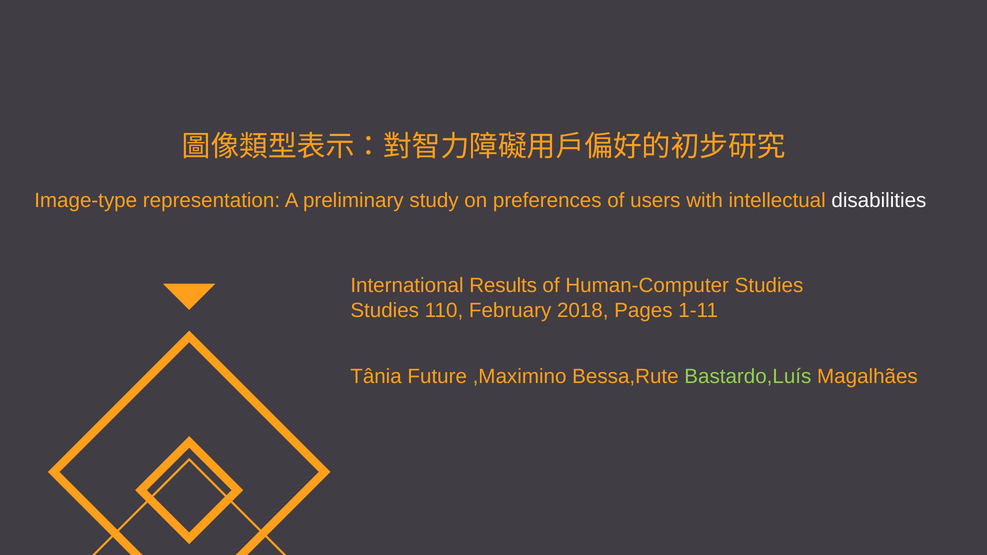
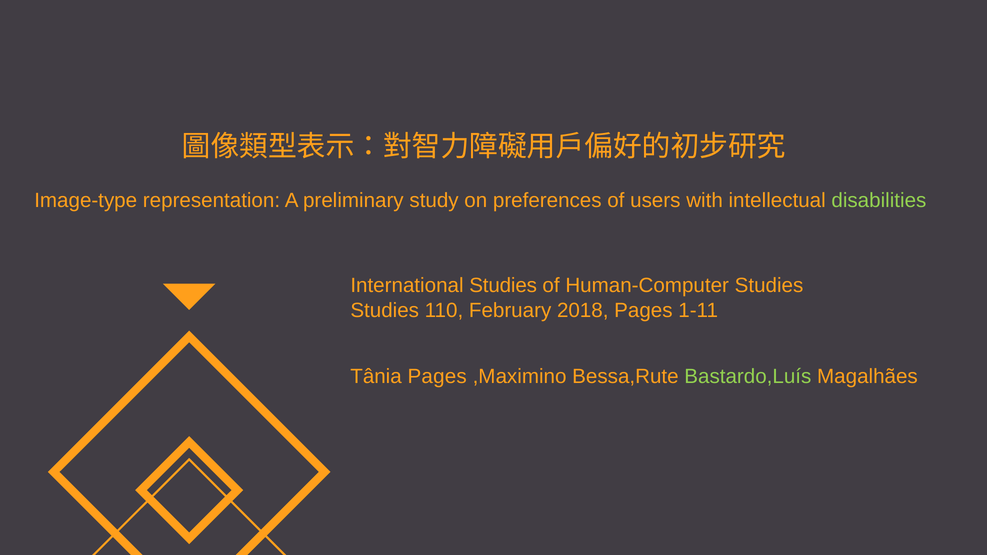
disabilities colour: white -> light green (879, 200)
International Results: Results -> Studies (503, 286)
Tânia Future: Future -> Pages (437, 377)
